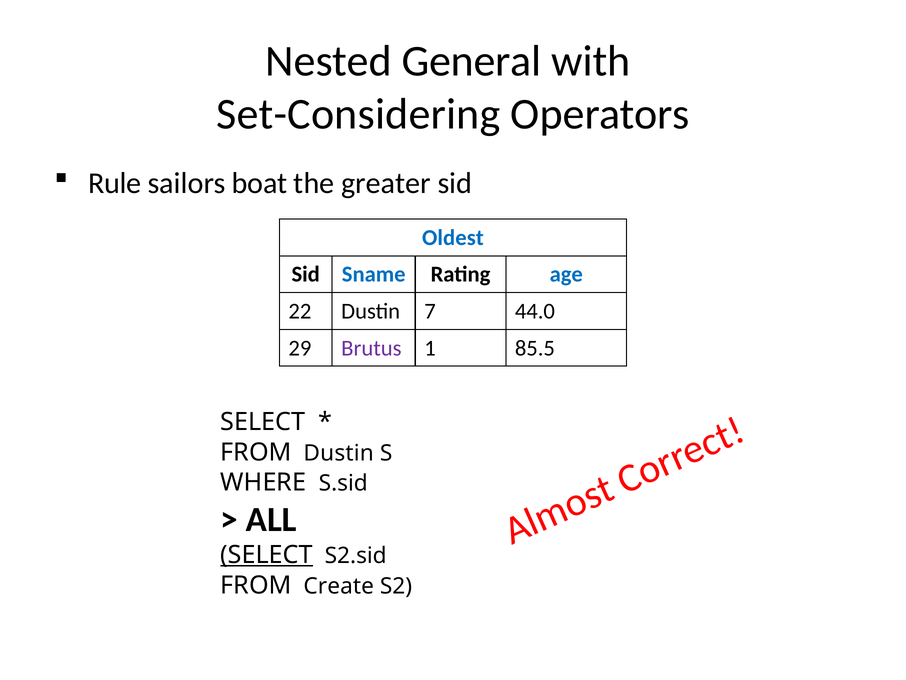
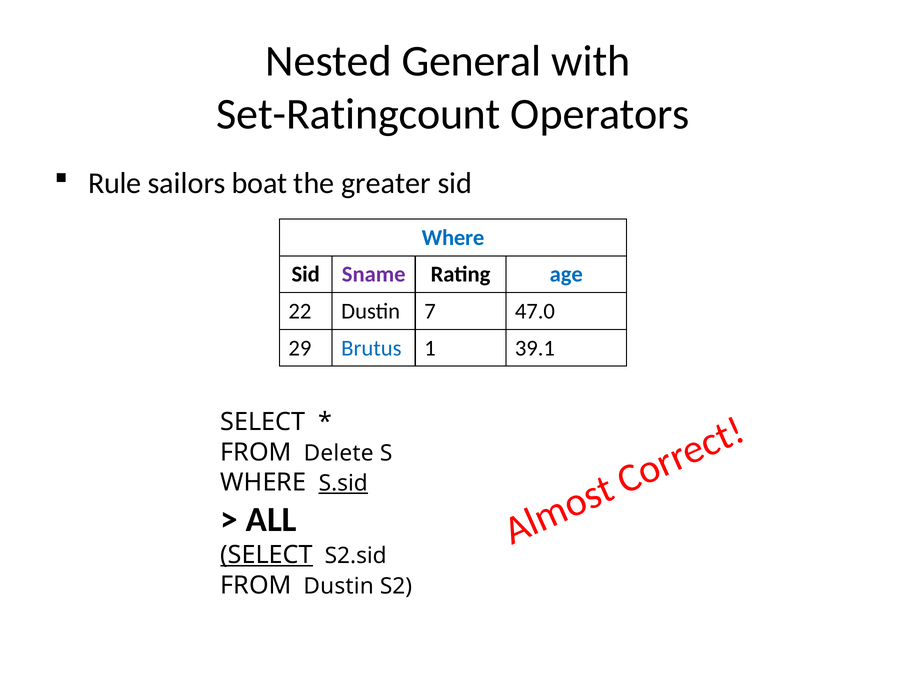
Set-Considering: Set-Considering -> Set-Ratingcount (359, 114)
Oldest: Oldest -> Where (453, 238)
Sname colour: blue -> purple (374, 274)
44.0: 44.0 -> 47.0 (535, 311)
Brutus colour: purple -> blue (371, 348)
85.5: 85.5 -> 39.1 (535, 348)
FROM Dustin: Dustin -> Delete (339, 453)
S.sid underline: none -> present (343, 483)
FROM Create: Create -> Dustin (339, 586)
